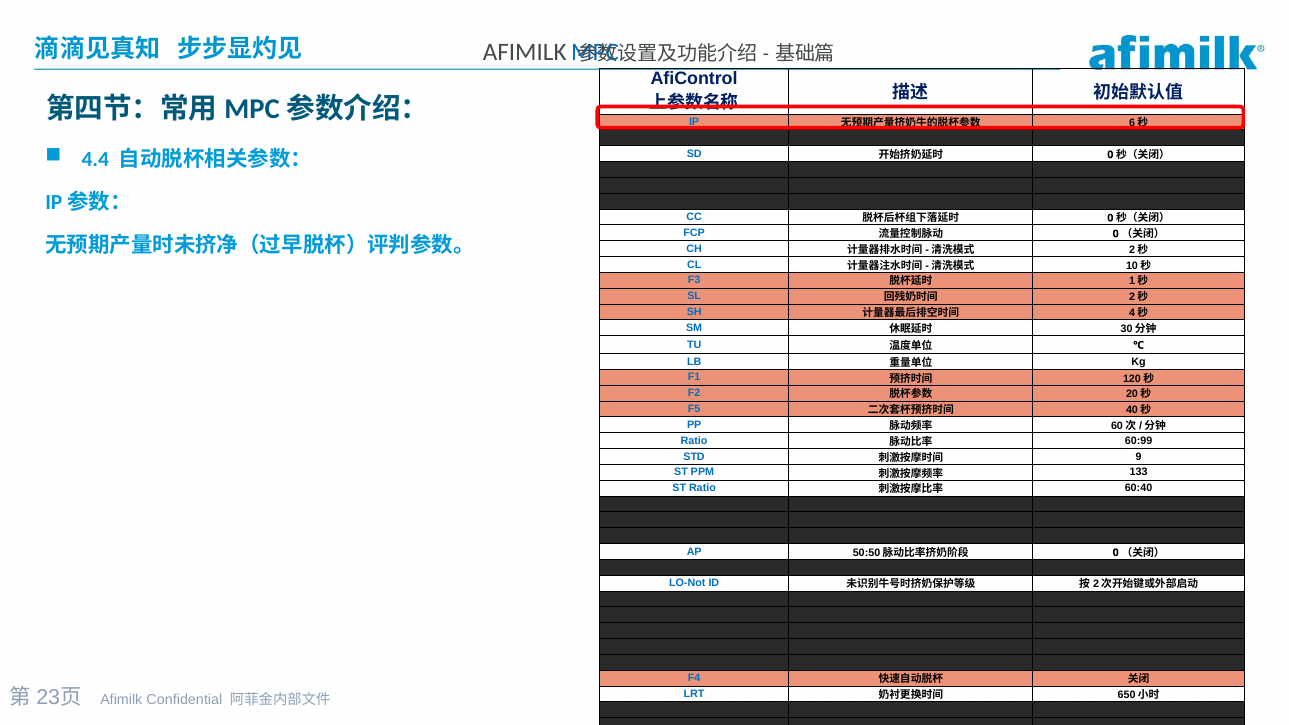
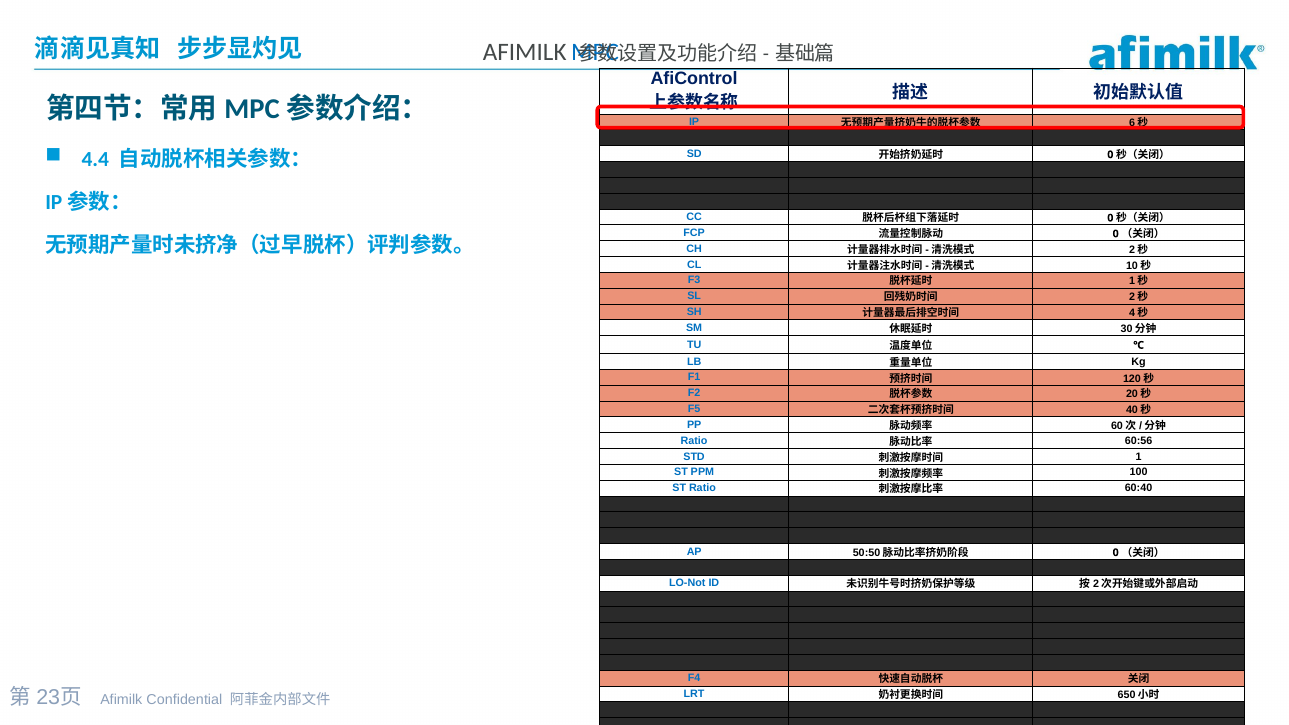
60:99: 60:99 -> 60:56 (1139, 441)
9: 9 -> 1 (1139, 457)
133: 133 -> 100 (1139, 472)
